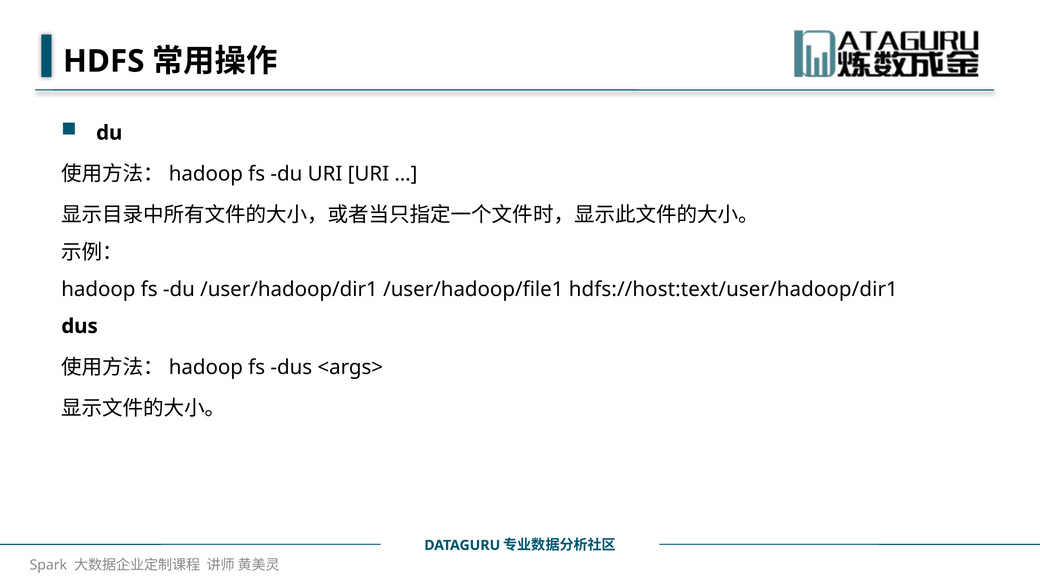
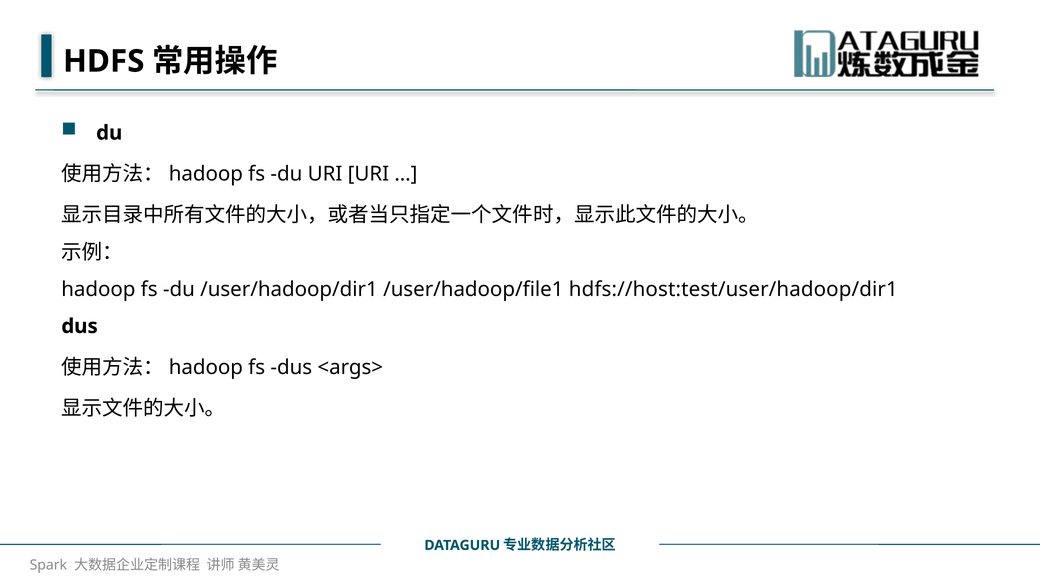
hdfs://host:text/user/hadoop/dir1: hdfs://host:text/user/hadoop/dir1 -> hdfs://host:test/user/hadoop/dir1 (733, 289)
